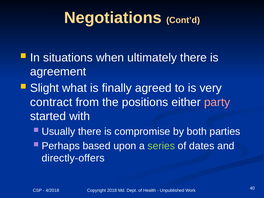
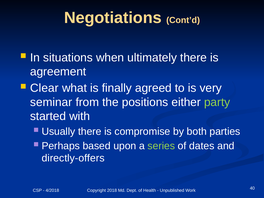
Slight: Slight -> Clear (44, 88)
contract: contract -> seminar (51, 102)
party colour: pink -> light green (217, 102)
